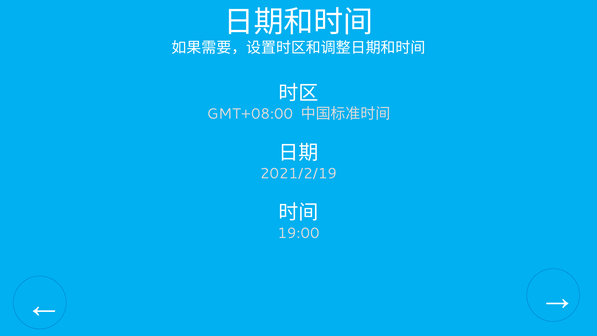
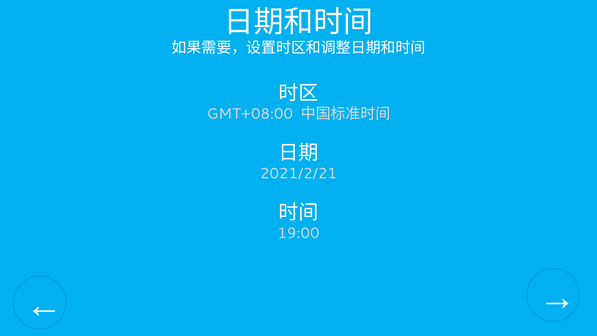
2021/2/19: 2021/2/19 -> 2021/2/21 (298, 173)
